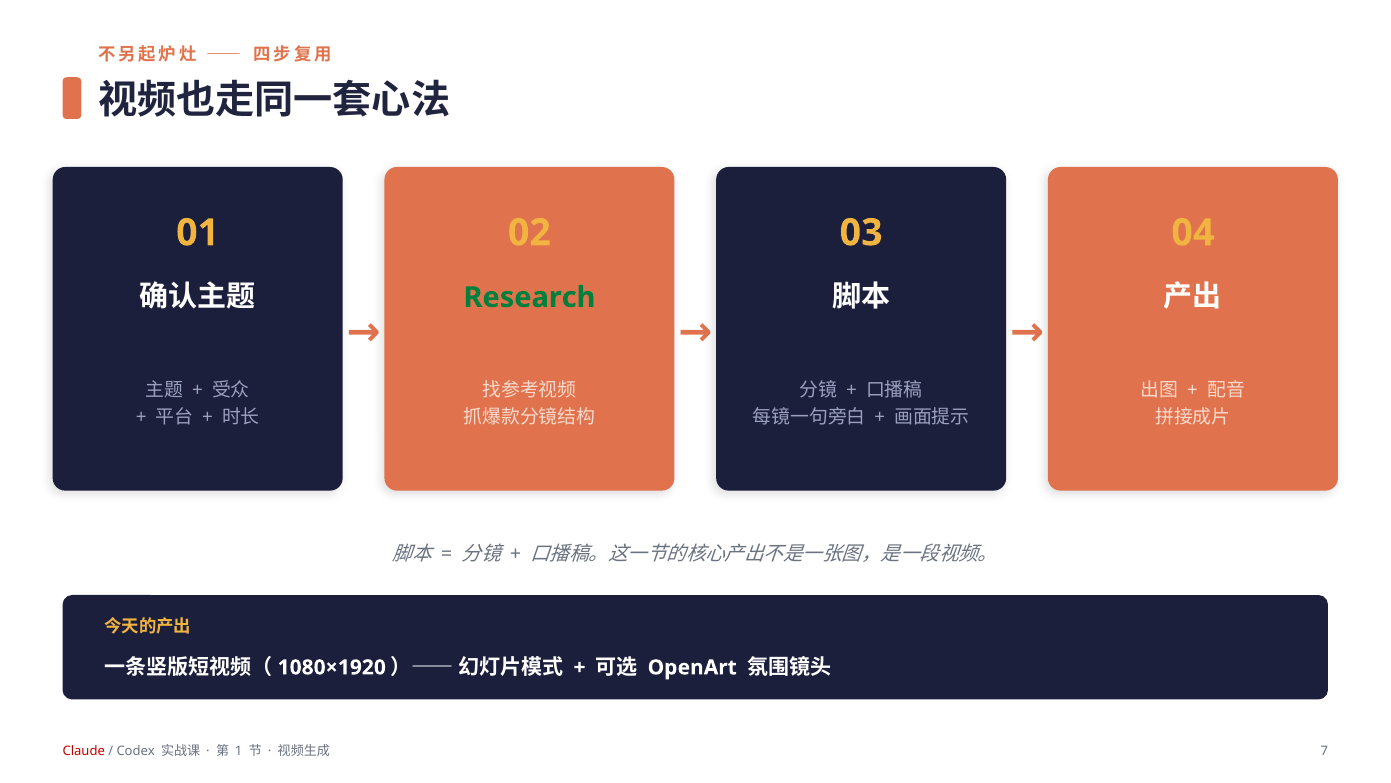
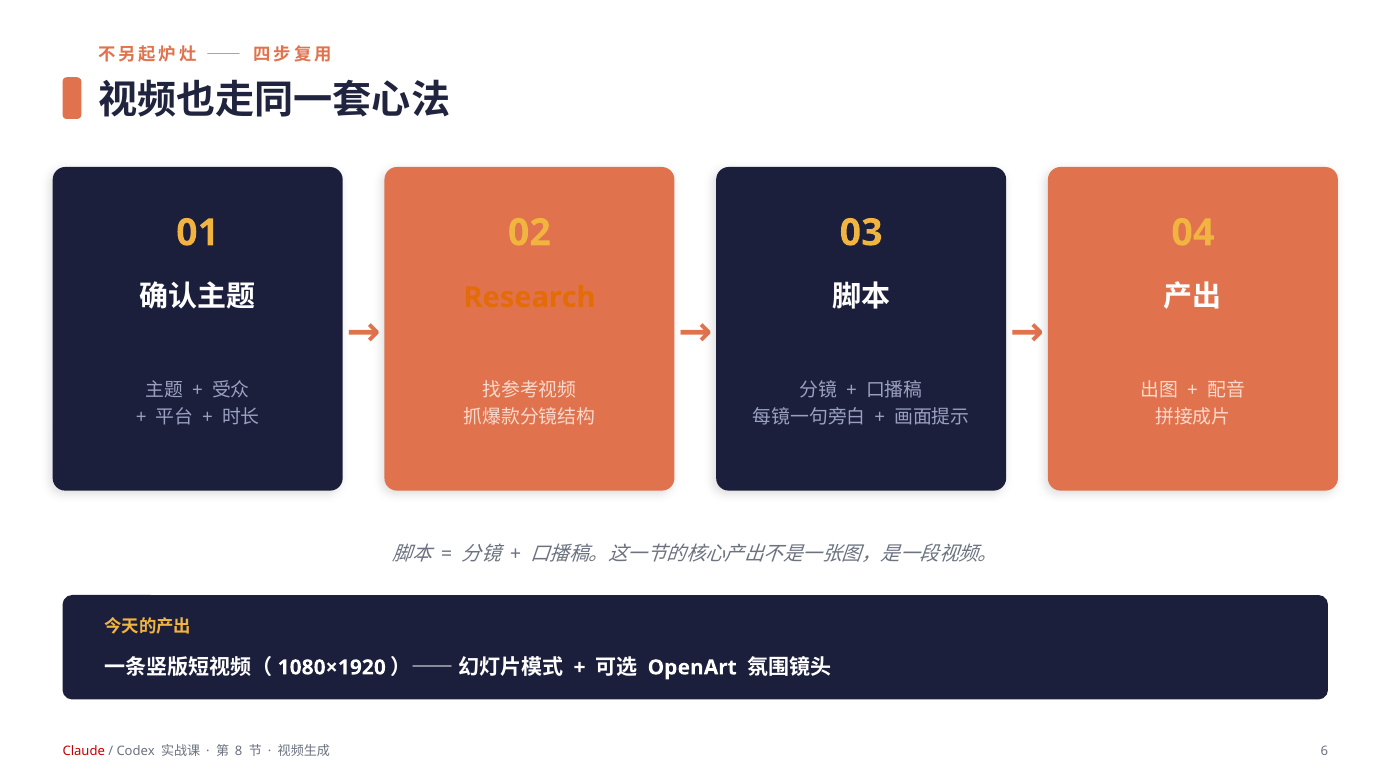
Research colour: green -> orange (529, 297)
1: 1 -> 8 (239, 751)
7: 7 -> 6 (1324, 751)
